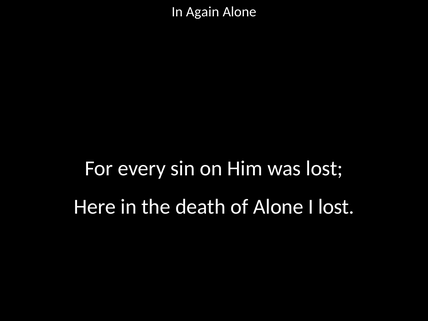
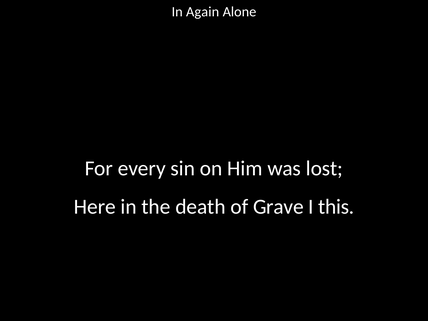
of Alone: Alone -> Grave (278, 207)
I lost: lost -> this (336, 207)
